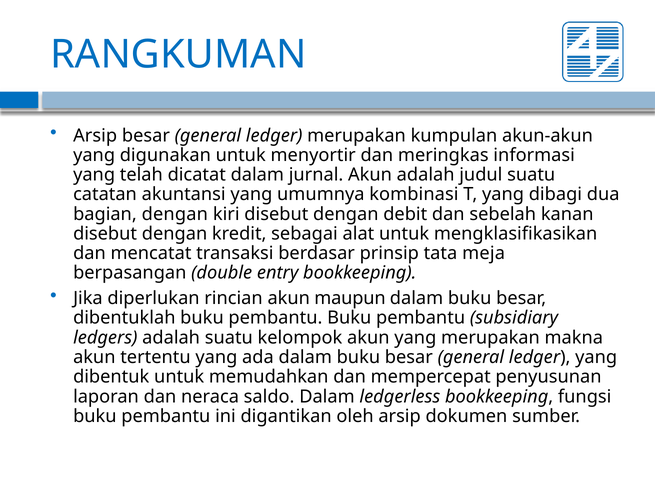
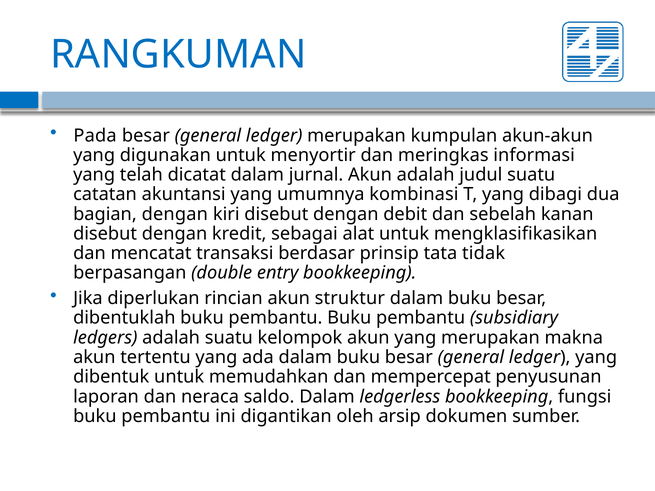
Arsip: Arsip -> Pada (95, 136)
meja: meja -> tidak (484, 253)
maupun: maupun -> struktur (350, 298)
